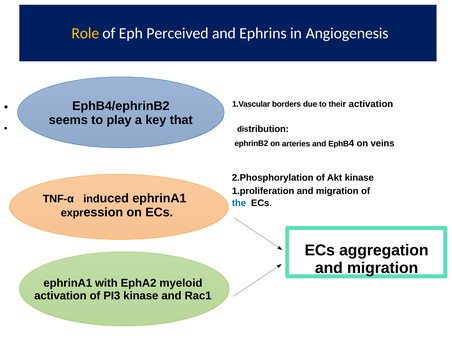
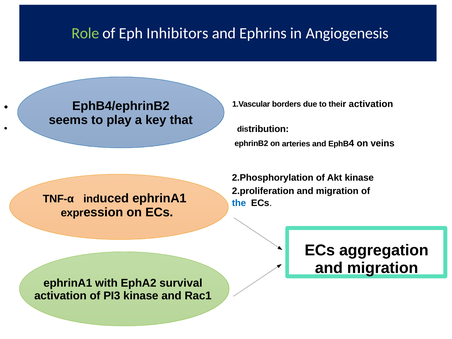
Role colour: yellow -> light green (85, 33)
Perceived: Perceived -> Inhibitors (177, 33)
1.proliferation: 1.proliferation -> 2.proliferation (263, 191)
myeloid: myeloid -> survival (181, 283)
